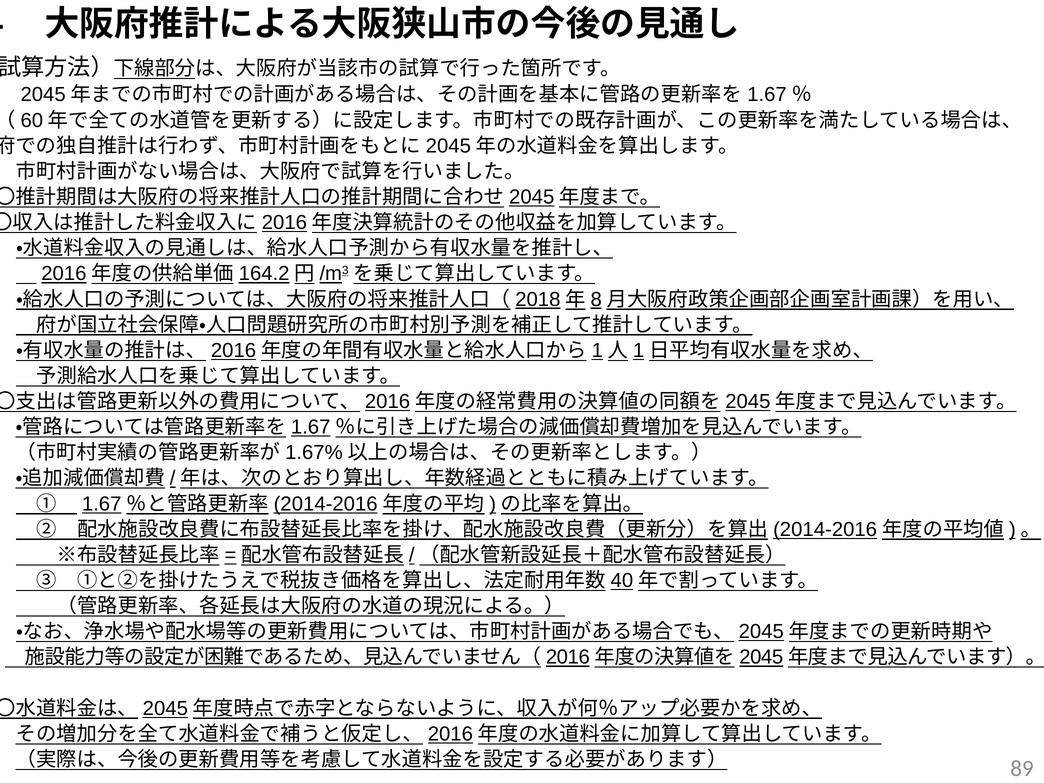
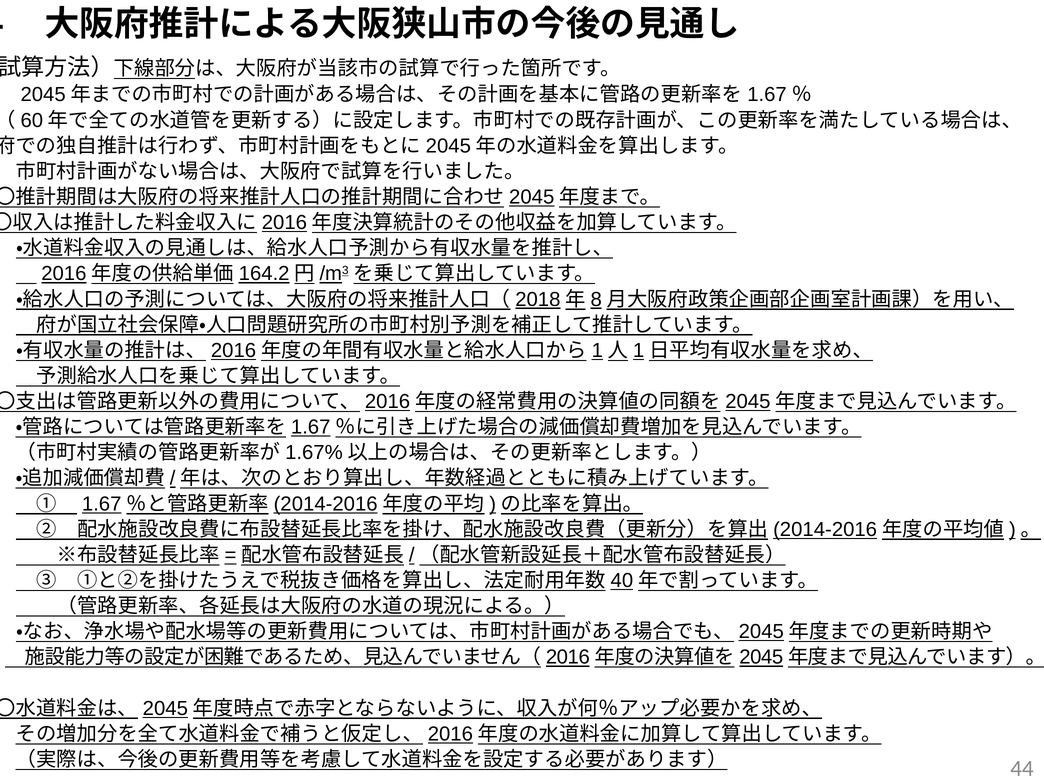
89: 89 -> 44 (1022, 769)
